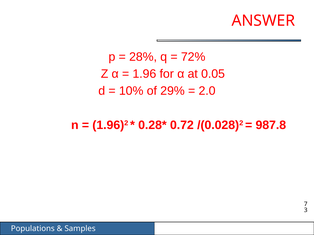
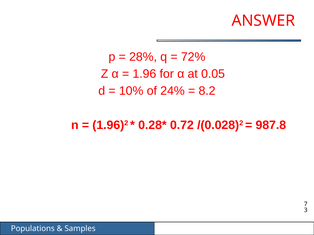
29%: 29% -> 24% (173, 91)
2.0: 2.0 -> 8.2 (207, 91)
